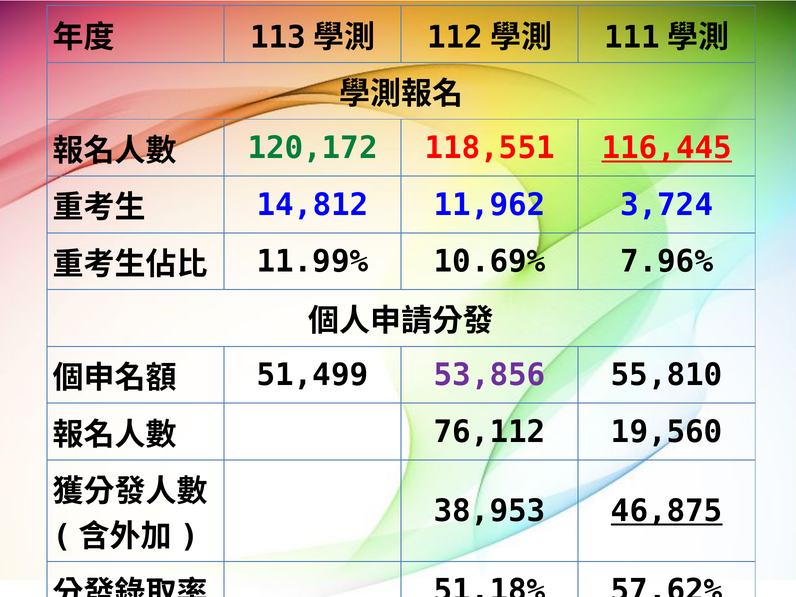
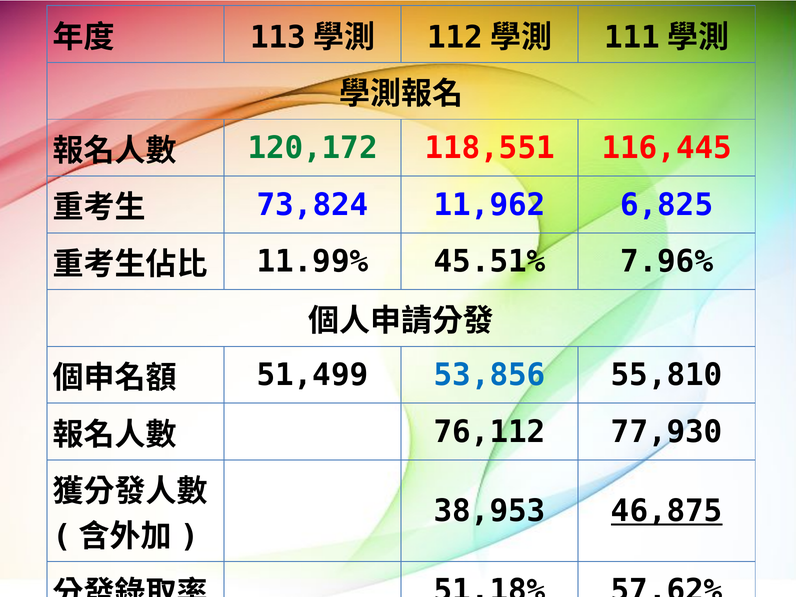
116,445 underline: present -> none (667, 148)
14,812: 14,812 -> 73,824 (313, 205)
3,724: 3,724 -> 6,825 (667, 205)
10.69%: 10.69% -> 45.51% (490, 262)
53,856 colour: purple -> blue (490, 375)
19,560: 19,560 -> 77,930 (667, 432)
